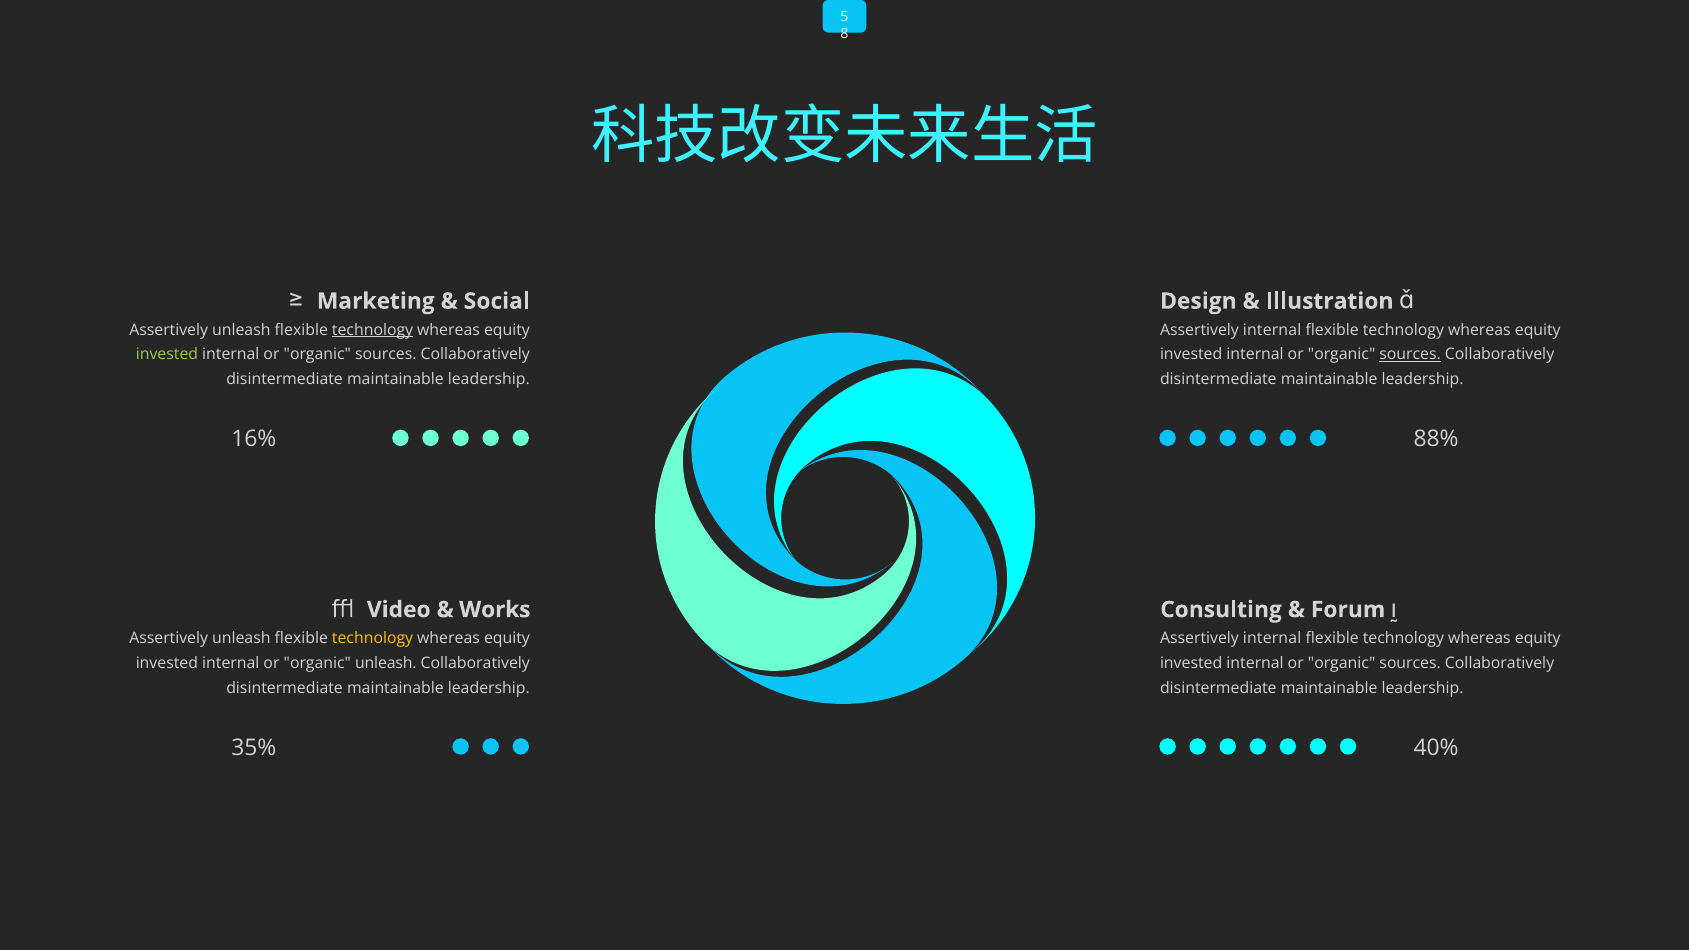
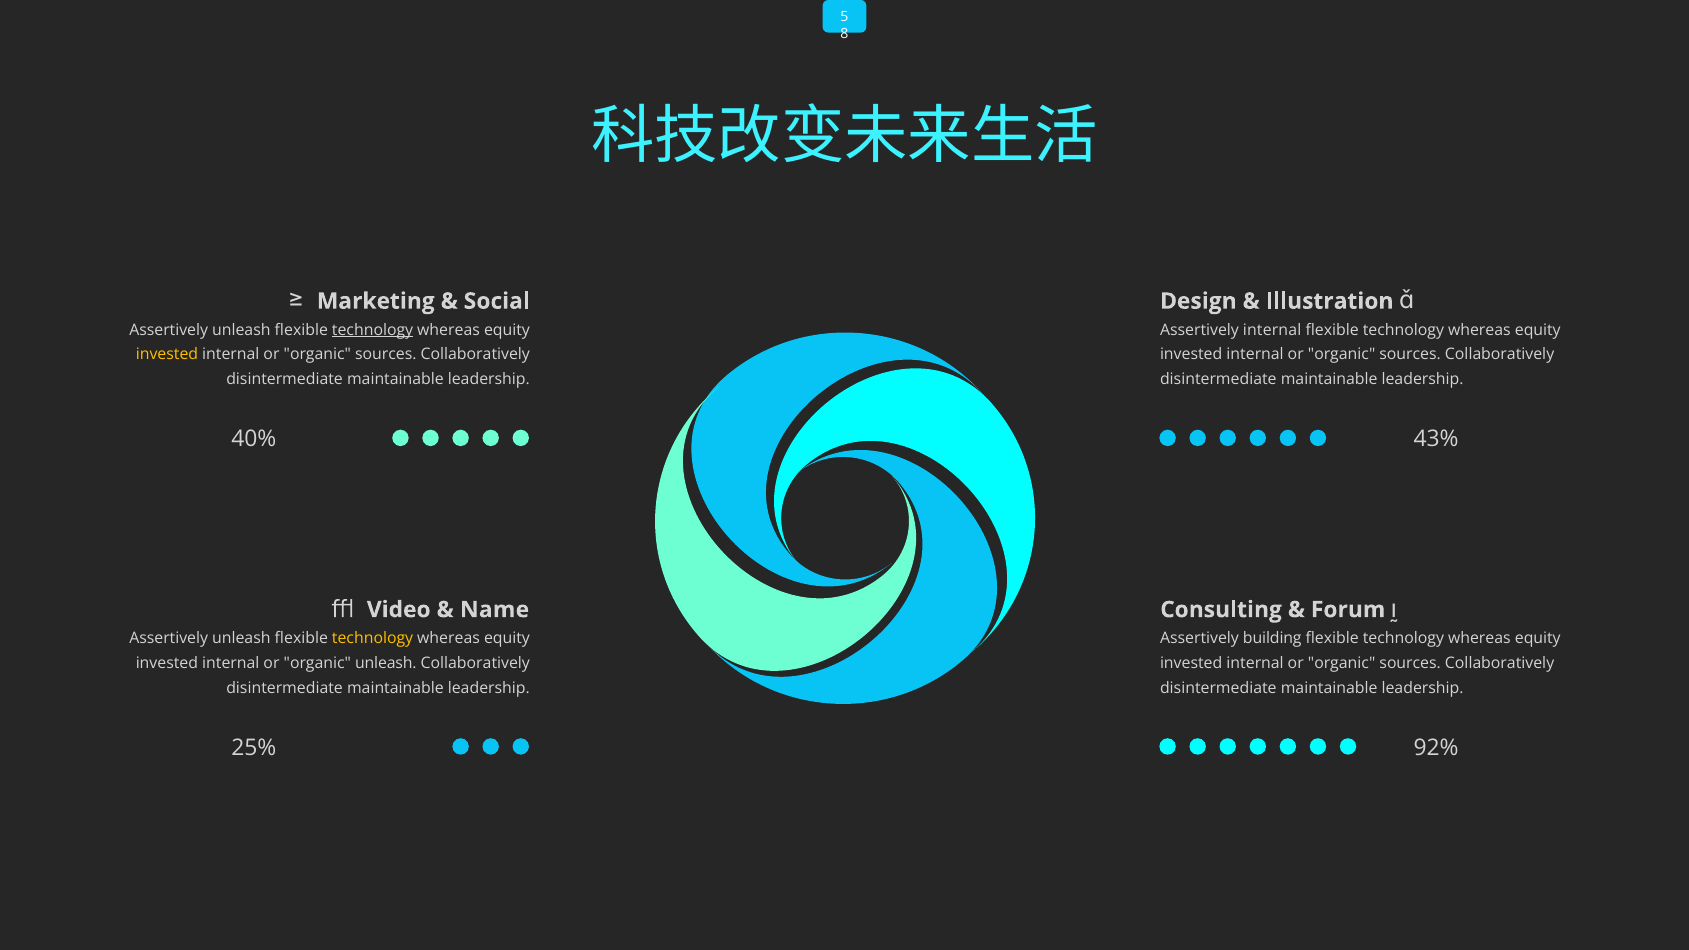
invested colour: light green -> yellow (167, 355)
sources underline: present -> none (1410, 355)
16%: 16% -> 40% (254, 439)
88%: 88% -> 43% (1436, 439)
Works: Works -> Name (495, 610)
internal: internal -> building (1272, 639)
35%: 35% -> 25% (254, 748)
40%: 40% -> 92% (1436, 748)
